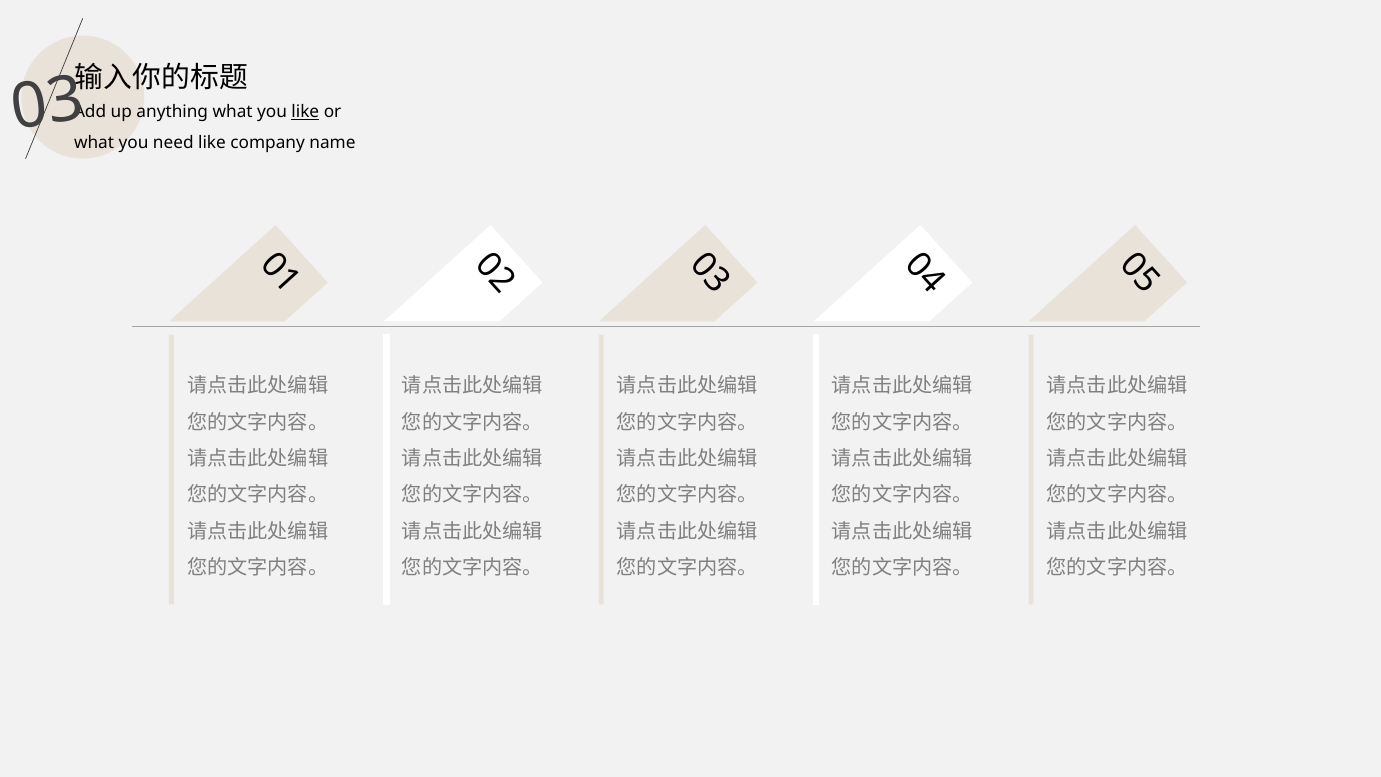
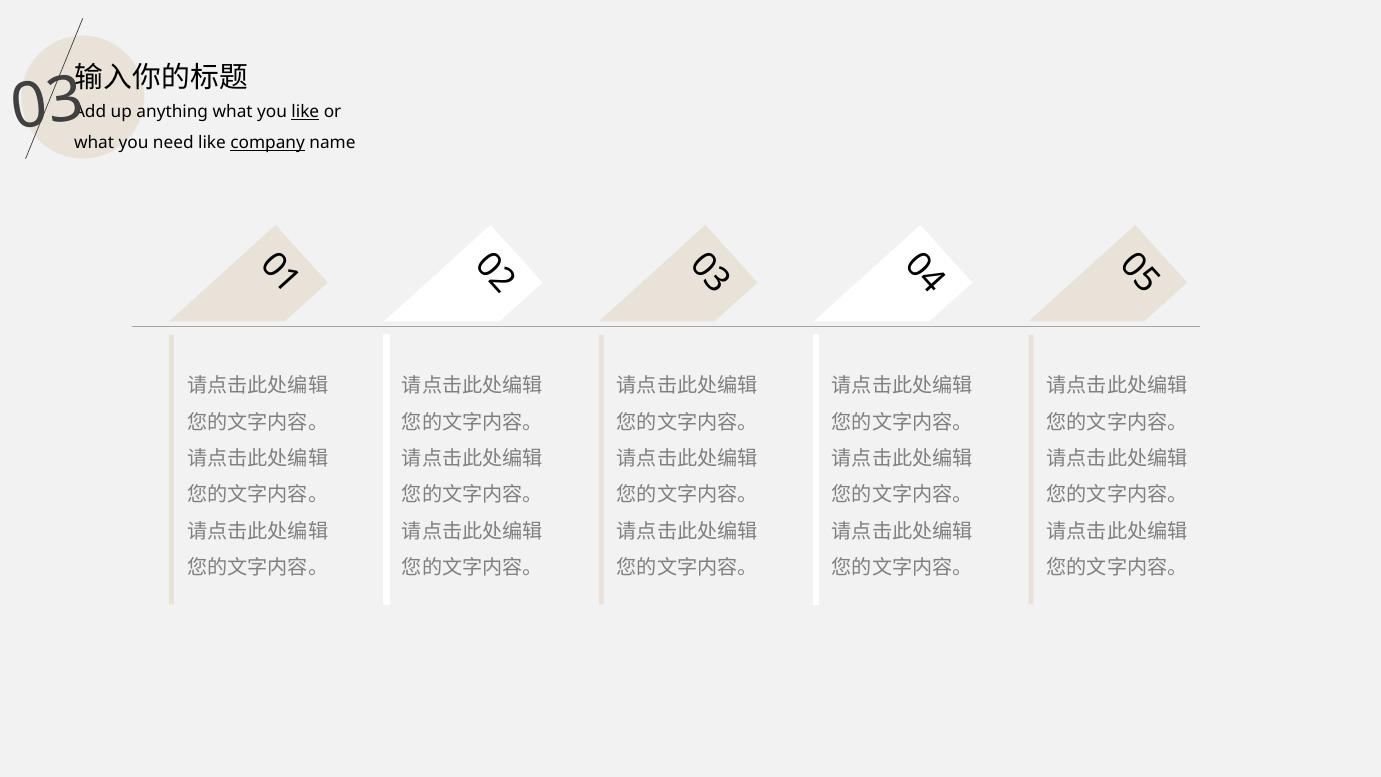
company underline: none -> present (268, 143)
